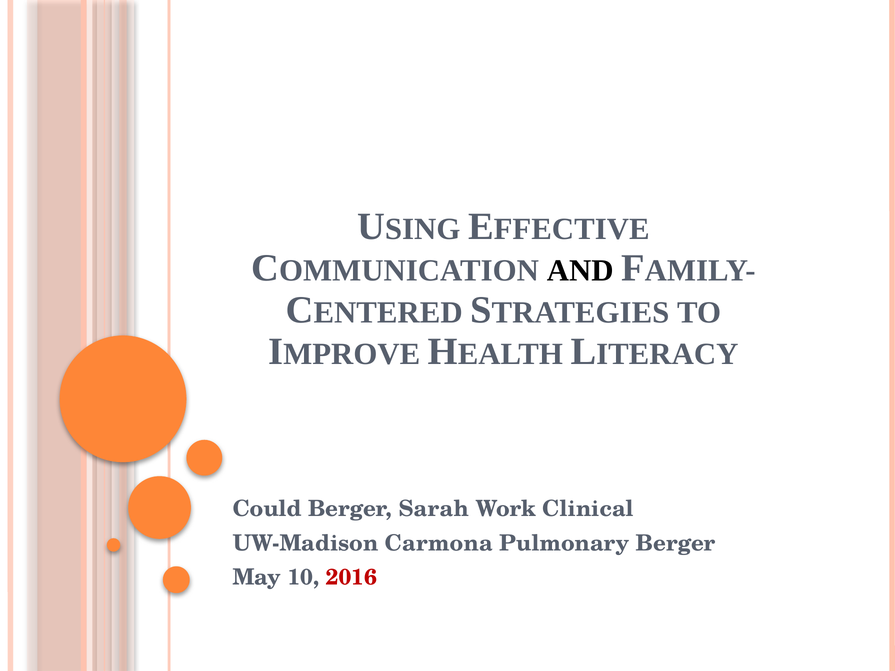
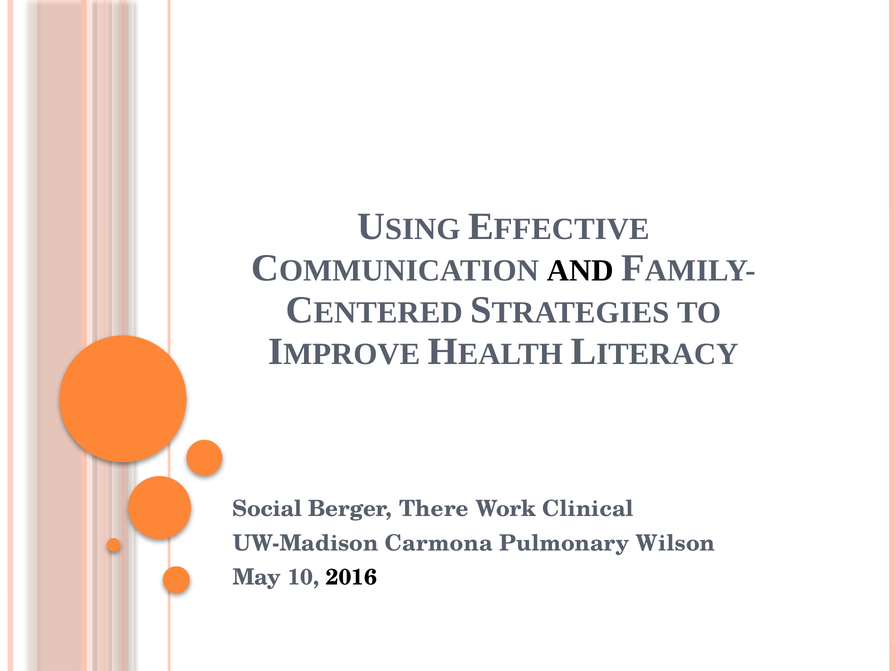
Could: Could -> Social (267, 509)
Sarah: Sarah -> There (434, 509)
Pulmonary Berger: Berger -> Wilson (676, 543)
2016 colour: red -> black (351, 578)
